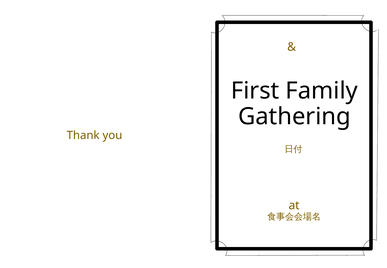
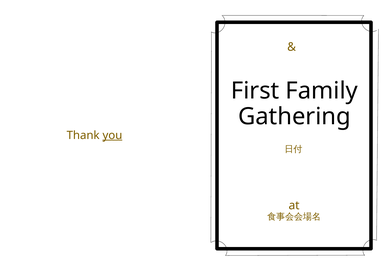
you underline: none -> present (112, 135)
